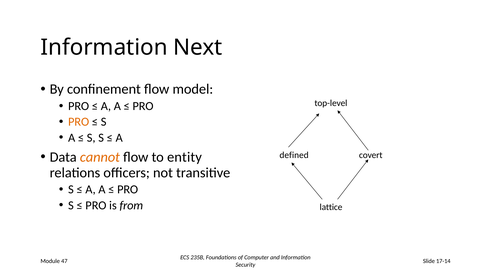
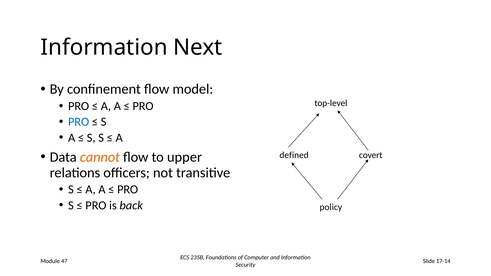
PRO colour: orange -> blue (79, 122)
entity: entity -> upper (185, 157)
from: from -> back (131, 205)
lattice: lattice -> policy (331, 207)
